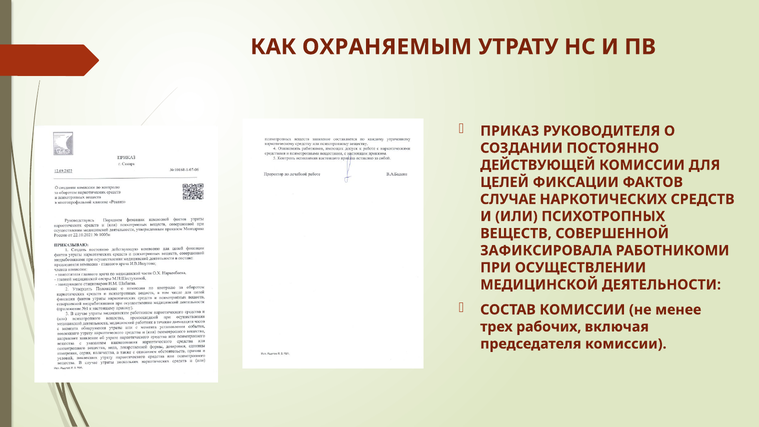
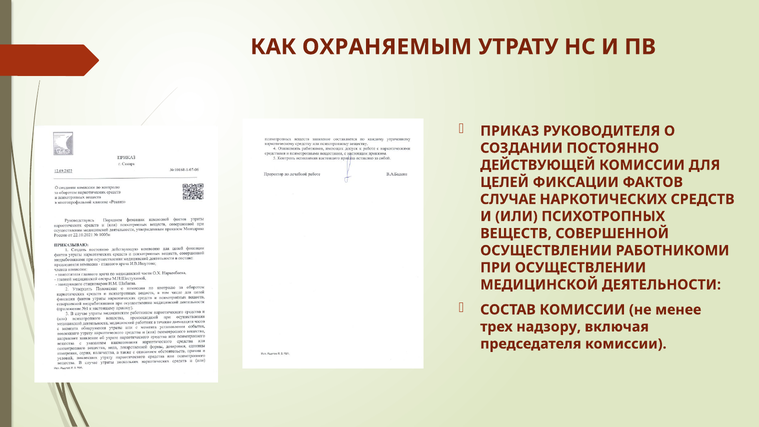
ЗАФИКСИРОВАЛА: ЗАФИКСИРОВАЛА -> ОСУЩЕСТВЛЕНИИ (546, 251)
рабочих: рабочих -> надзору (549, 327)
